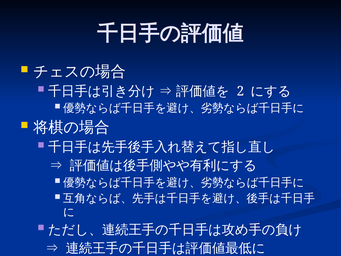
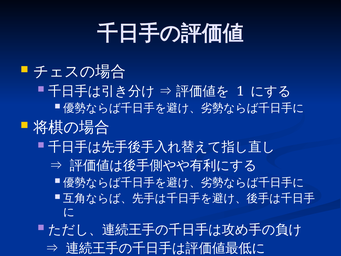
2: 2 -> 1 (240, 91)
